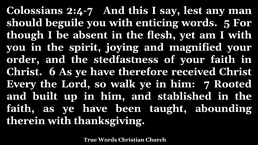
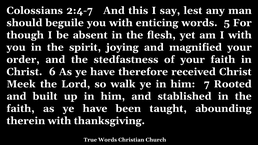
Every: Every -> Meek (21, 84)
